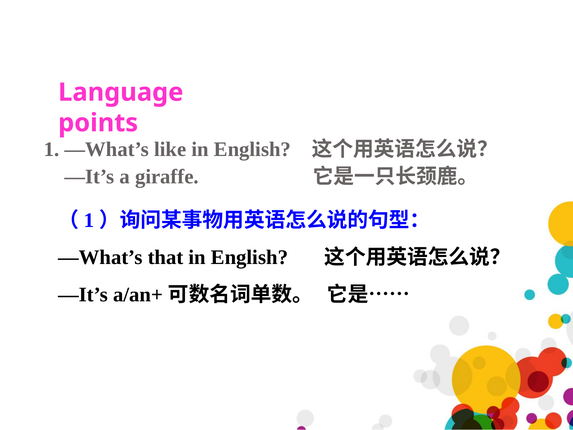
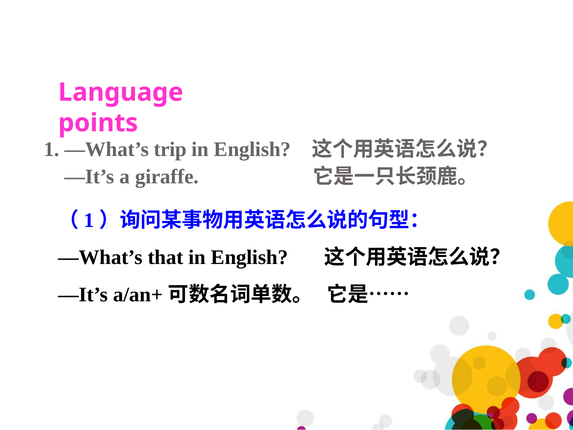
like: like -> trip (170, 149)
